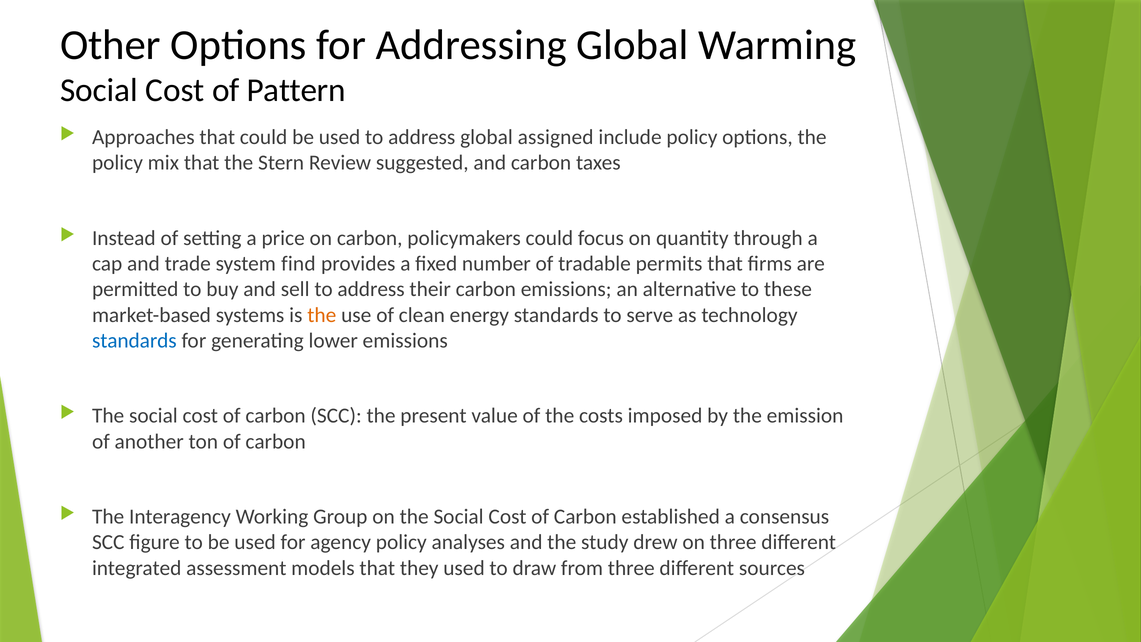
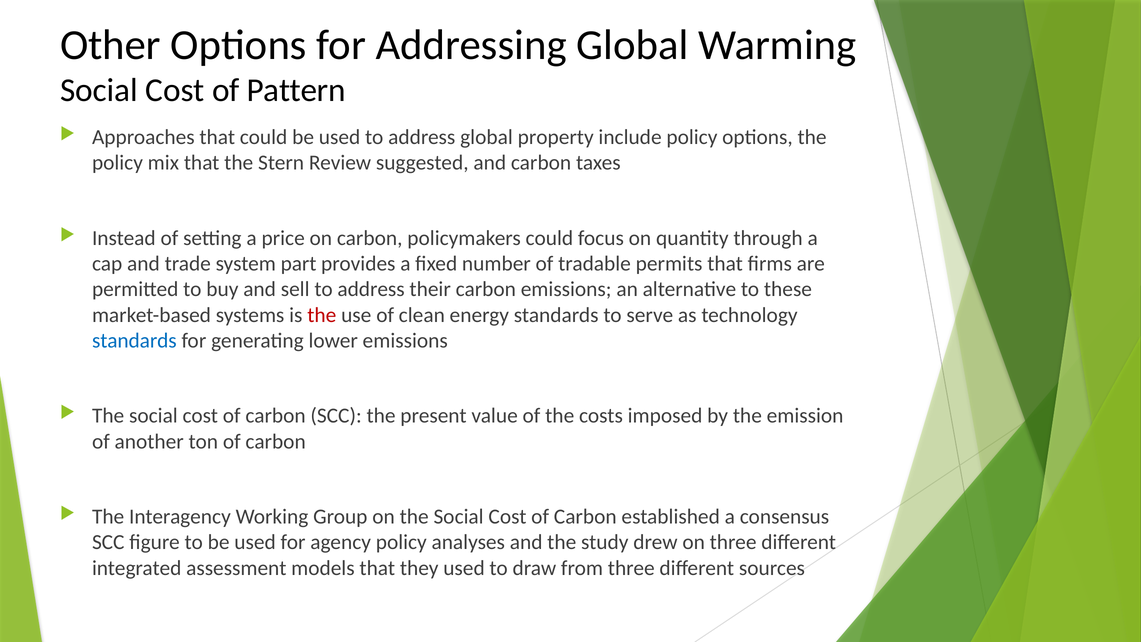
assigned: assigned -> property (556, 137)
find: find -> part (299, 264)
the colour: orange -> red (322, 315)
